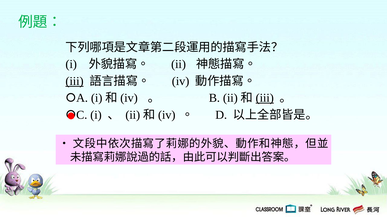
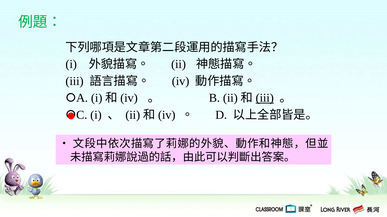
iii underline: present -> none (75, 81)
